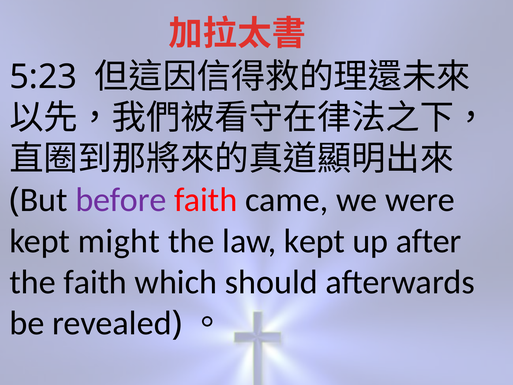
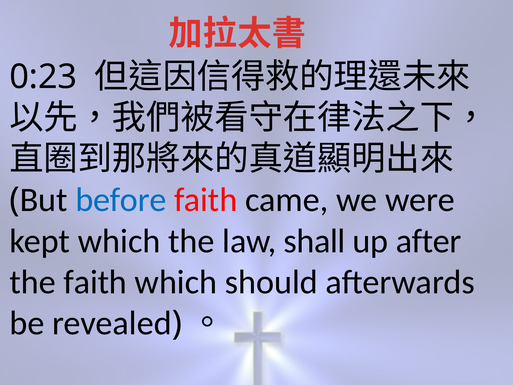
5:23: 5:23 -> 0:23 (43, 77)
before colour: purple -> blue (121, 200)
kept might: might -> which (119, 241)
law kept: kept -> shall (314, 241)
